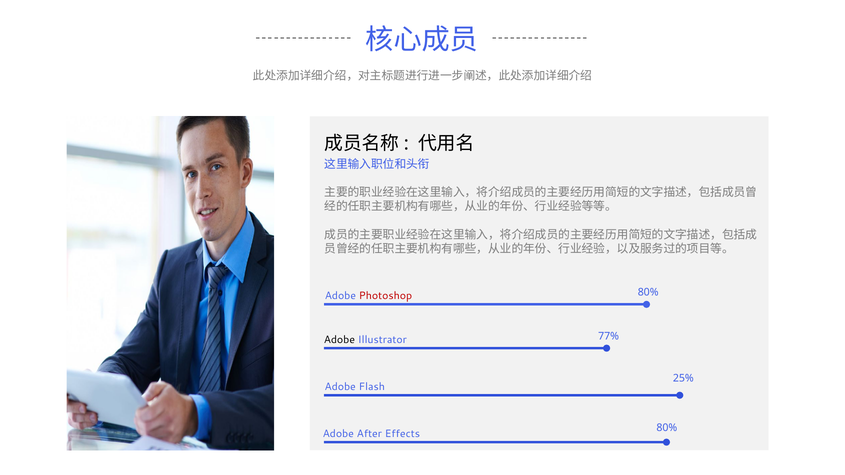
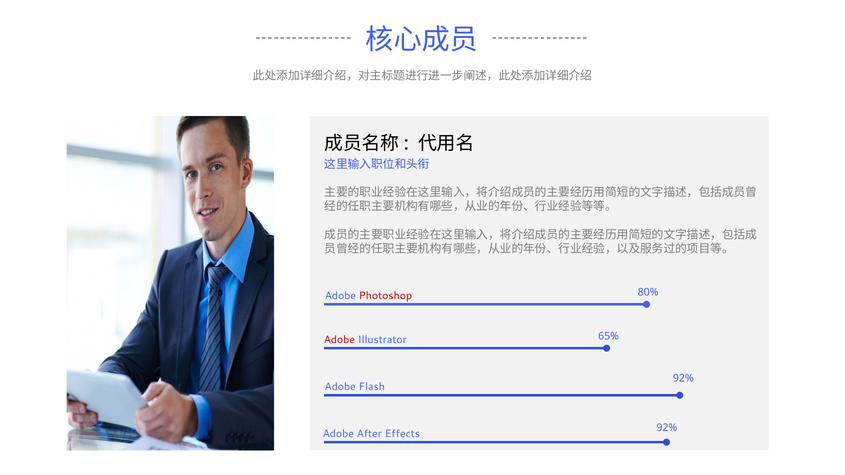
Adobe colour: black -> red (339, 340)
77%: 77% -> 65% (609, 337)
25%: 25% -> 92% (683, 378)
Effects 80%: 80% -> 92% (667, 428)
